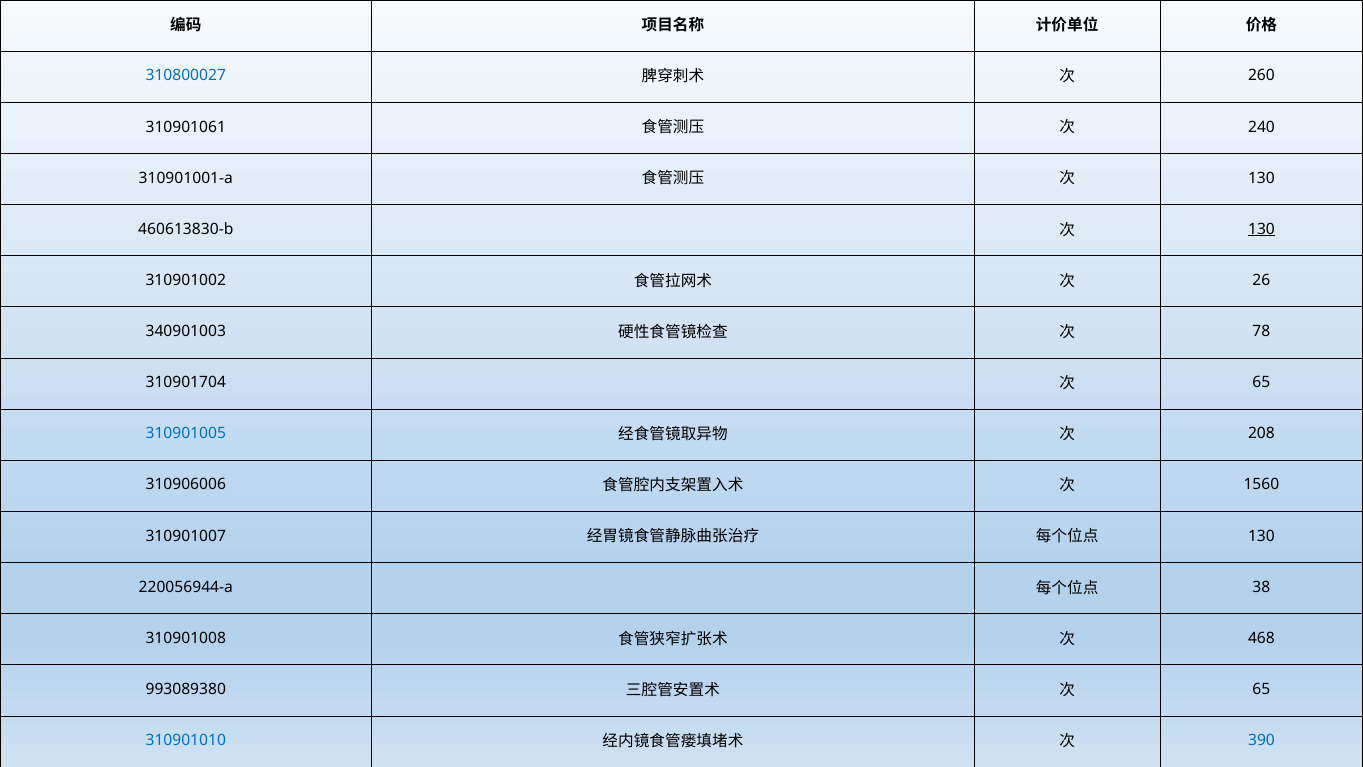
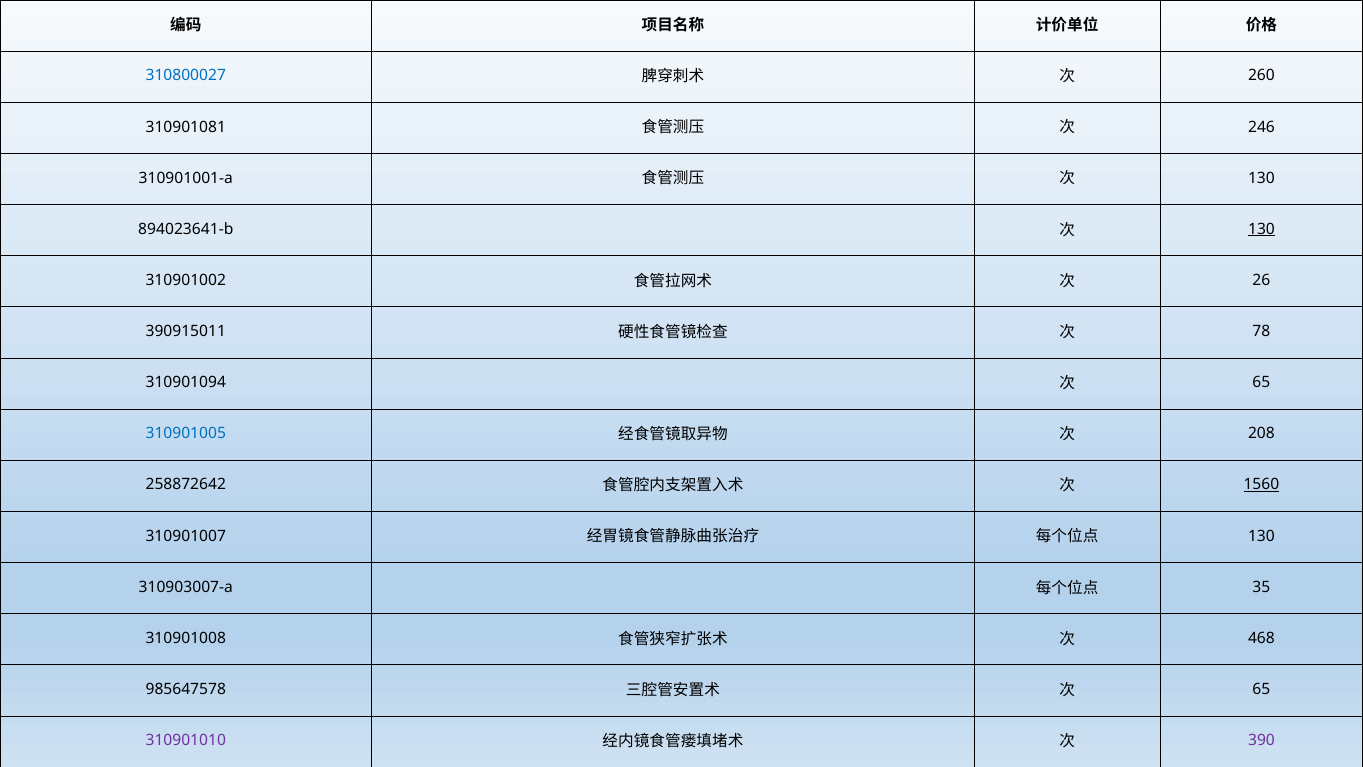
310901061: 310901061 -> 310901081 (186, 127)
240: 240 -> 246 (1261, 127)
460613830-b: 460613830-b -> 894023641-b (186, 229)
340901003: 340901003 -> 390915011 (186, 331)
310901704: 310901704 -> 310901094 (186, 382)
310906006: 310906006 -> 258872642 (186, 485)
1560 underline: none -> present (1261, 485)
220056944-a: 220056944-a -> 310903007-a (186, 587)
38: 38 -> 35 (1261, 587)
993089380: 993089380 -> 985647578 (186, 689)
310901010 colour: blue -> purple (186, 740)
390 colour: blue -> purple (1261, 740)
